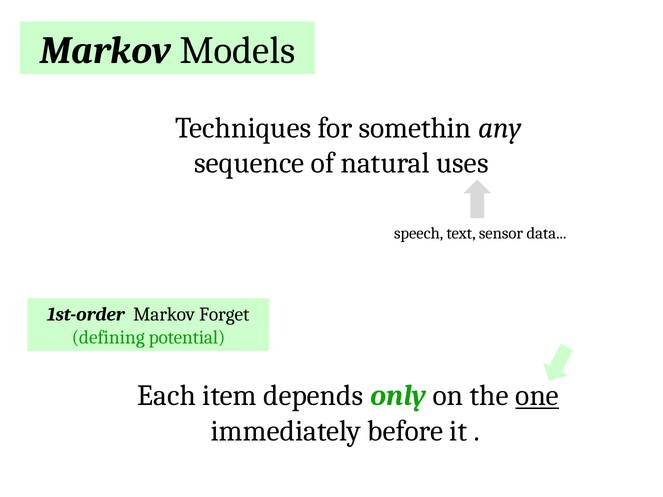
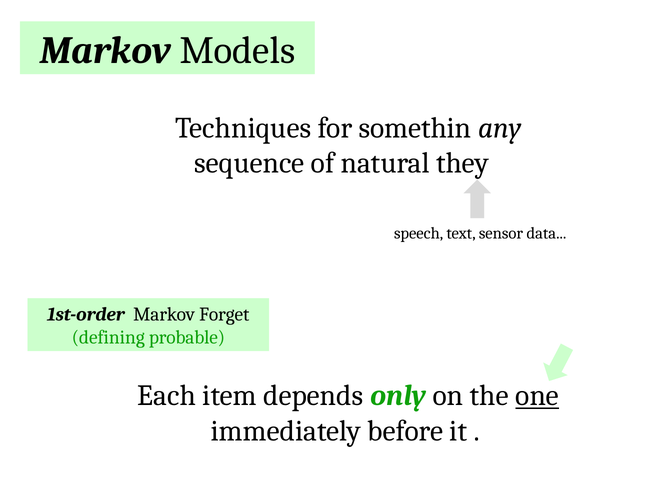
uses: uses -> they (462, 163)
potential: potential -> probable (187, 338)
